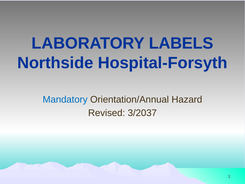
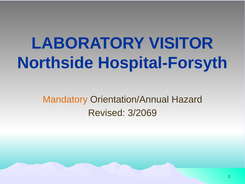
LABELS: LABELS -> VISITOR (181, 43)
Mandatory colour: blue -> orange (65, 99)
3/2037: 3/2037 -> 3/2069 (142, 113)
